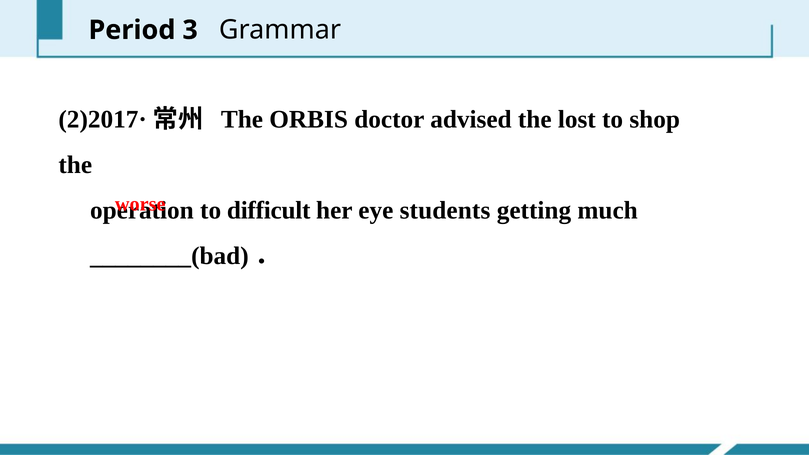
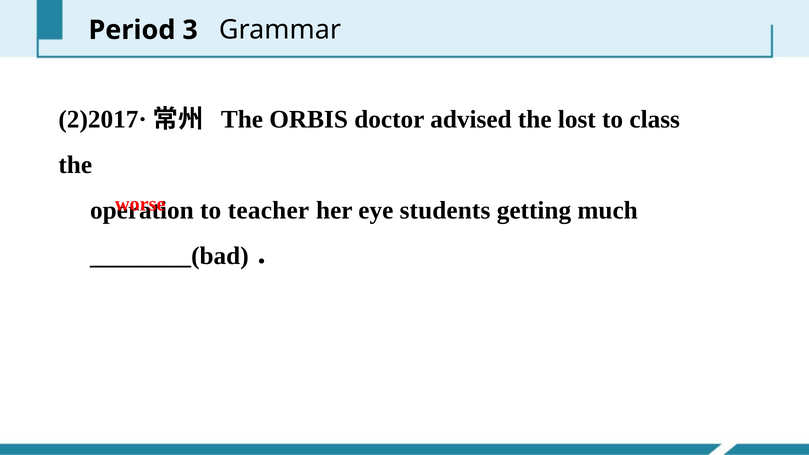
shop: shop -> class (655, 120)
difficult: difficult -> teacher (268, 211)
